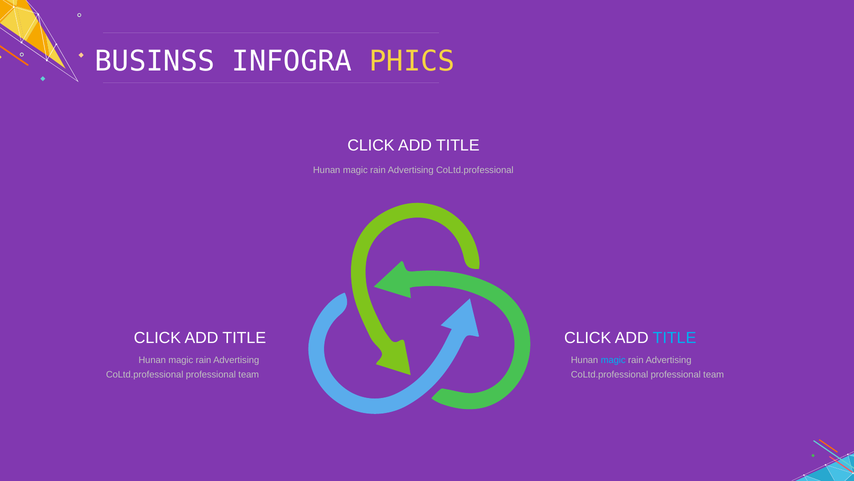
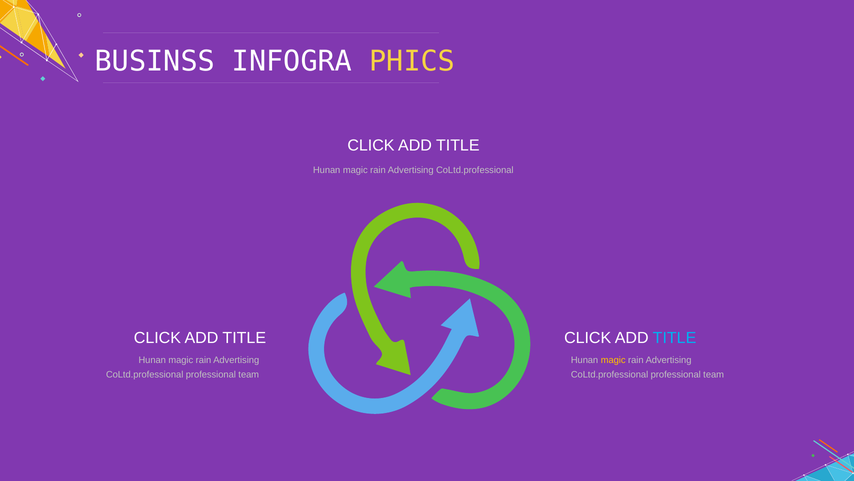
magic colour: light blue -> yellow (613, 360)
